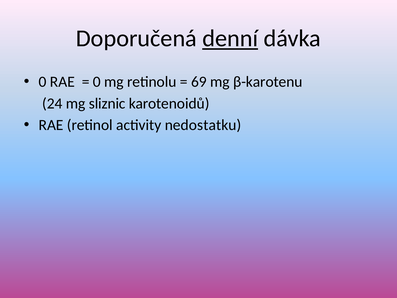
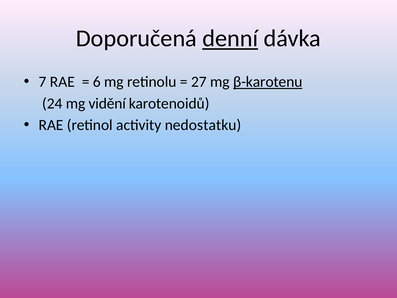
0: 0 -> 7 (43, 82)
0: 0 -> 6 (97, 82)
69: 69 -> 27 (199, 82)
β-karotenu underline: none -> present (268, 82)
sliznic: sliznic -> vidění (107, 103)
